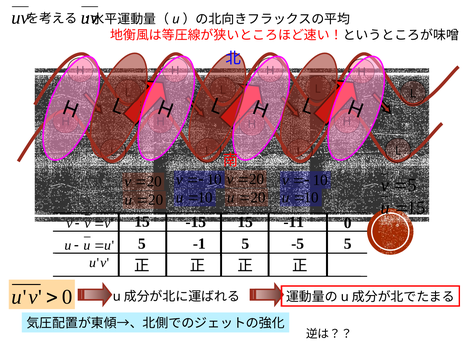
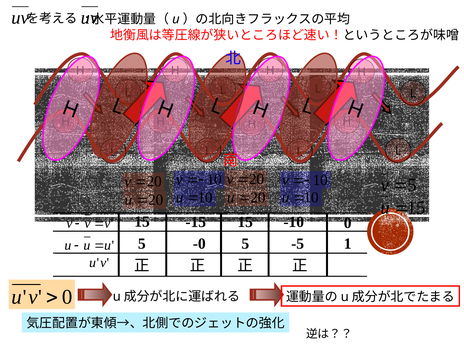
-11: -11 -> -10 (294, 222)
-1: -1 -> -0 (199, 244)
-5 5: 5 -> 1 (348, 244)
